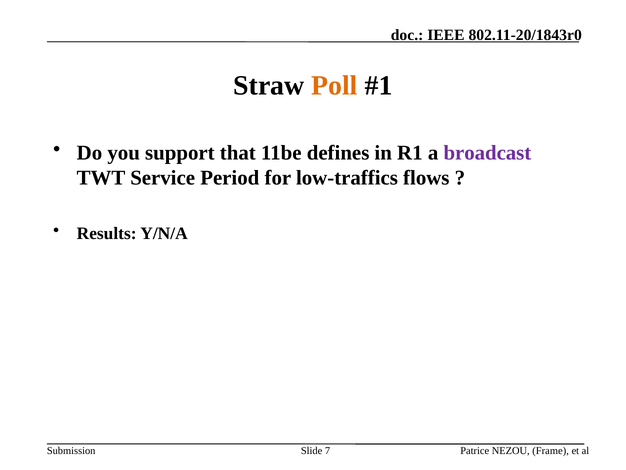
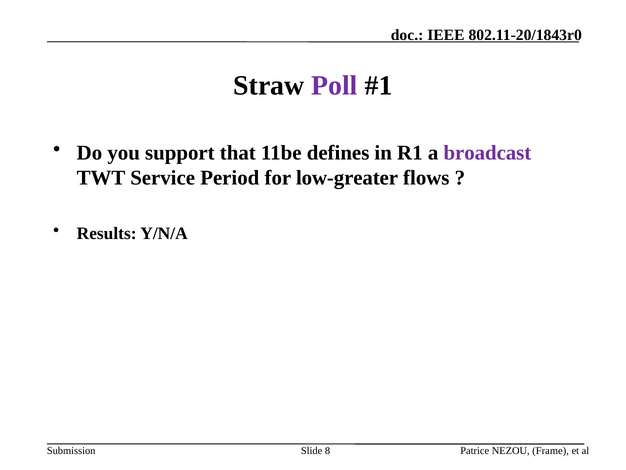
Poll colour: orange -> purple (334, 85)
low-traffics: low-traffics -> low-greater (347, 178)
7: 7 -> 8 (328, 450)
